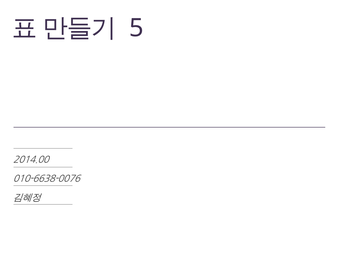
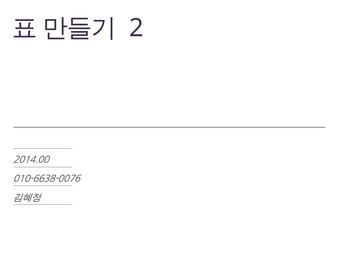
5: 5 -> 2 (136, 28)
